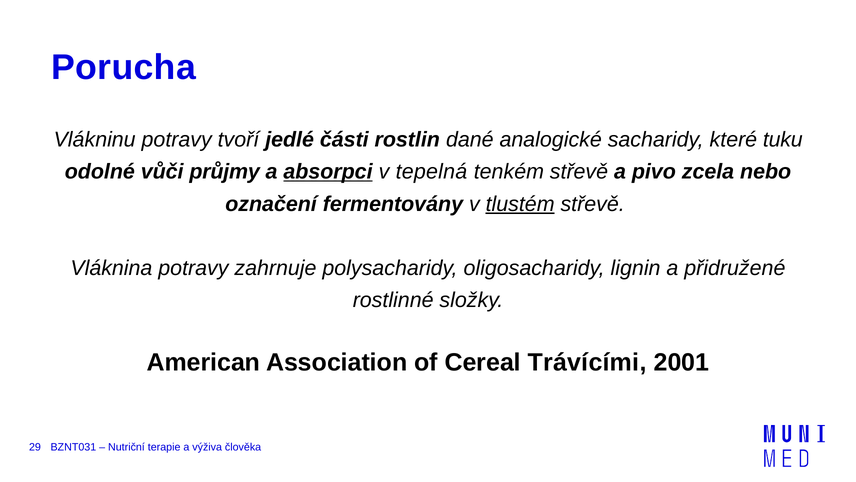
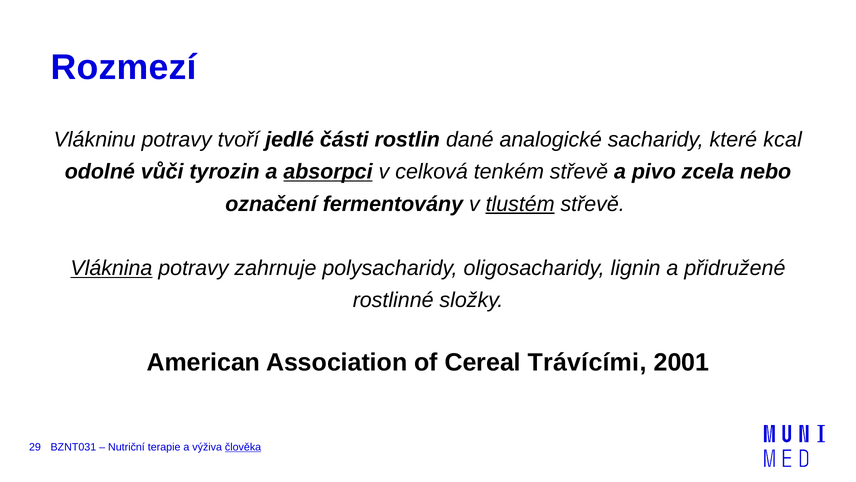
Porucha: Porucha -> Rozmezí (124, 67)
tuku: tuku -> kcal (783, 140)
průjmy: průjmy -> tyrozin (225, 172)
tepelná: tepelná -> celková (432, 172)
Vláknina underline: none -> present (111, 268)
člověka underline: none -> present (243, 447)
